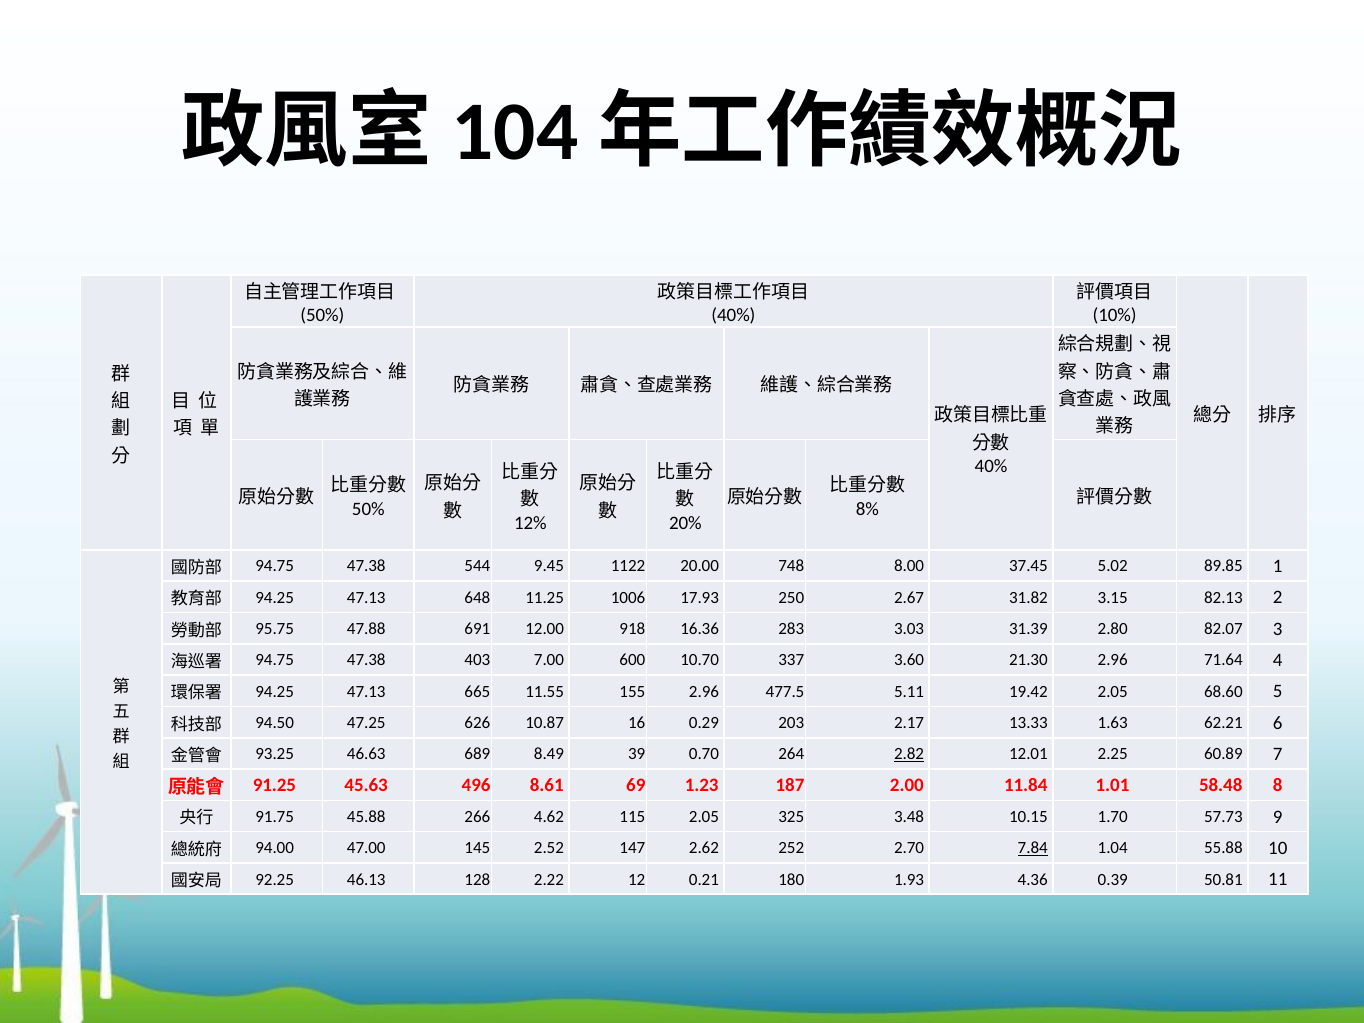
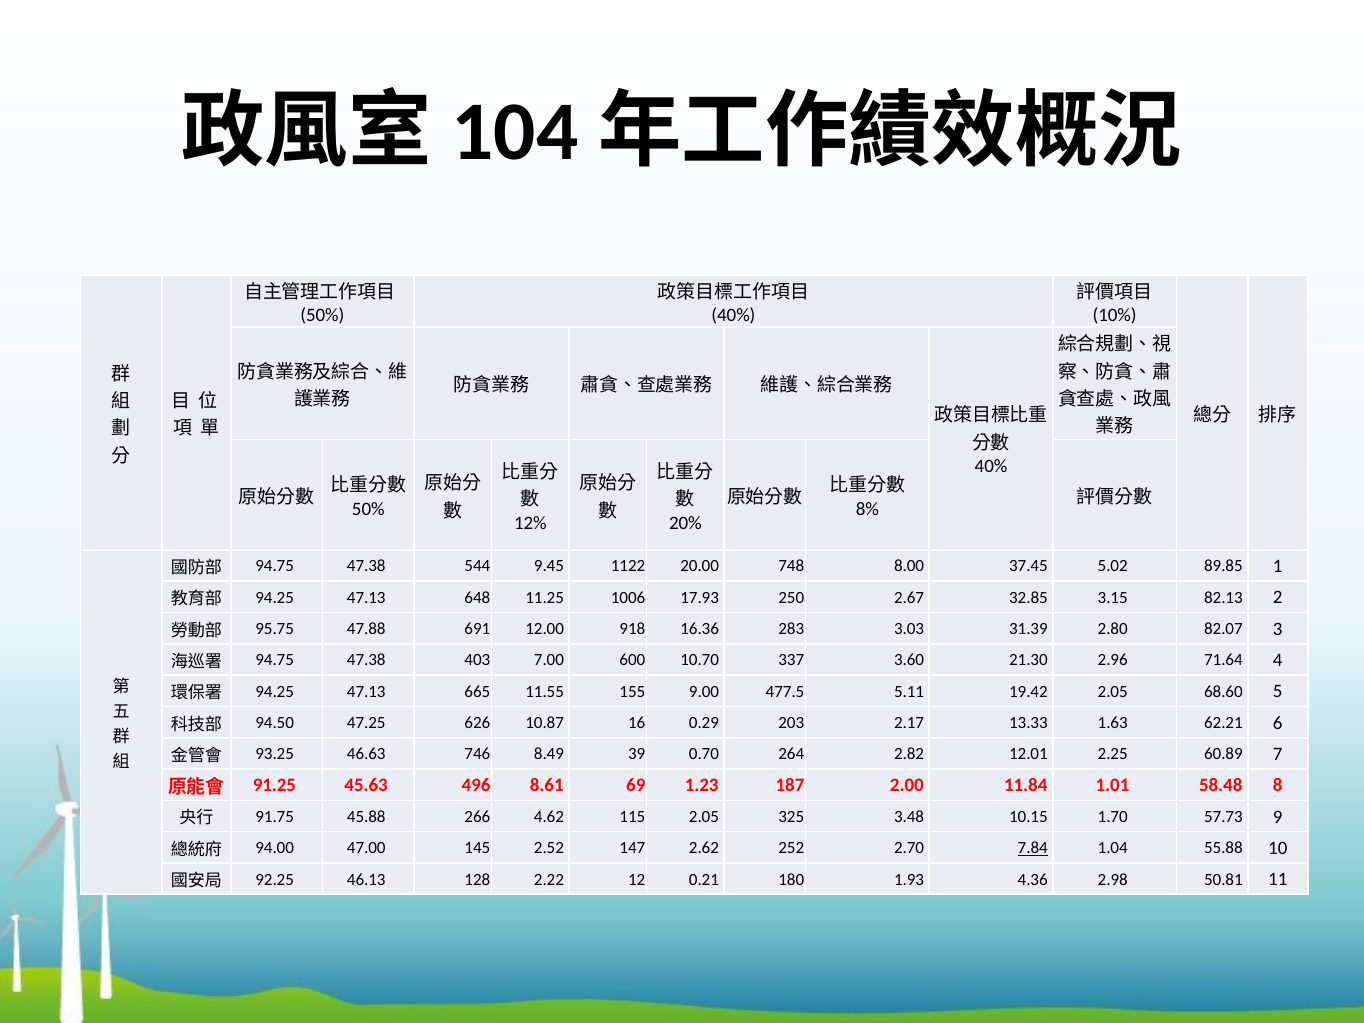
31.82: 31.82 -> 32.85 (1028, 598)
155 2.96: 2.96 -> 9.00 (704, 692)
689: 689 -> 746 (477, 754)
2.82 underline: present -> none (909, 754)
0.39: 0.39 -> 2.98 (1113, 879)
